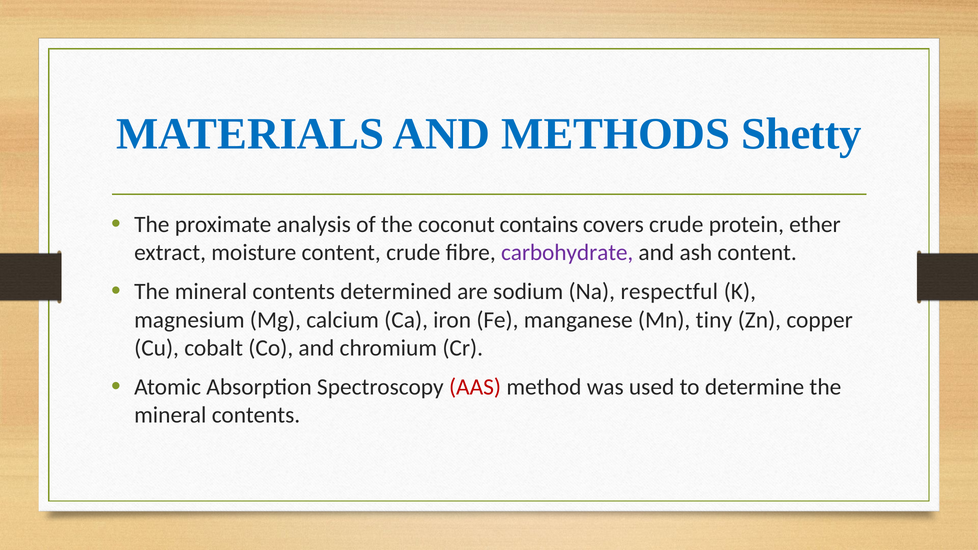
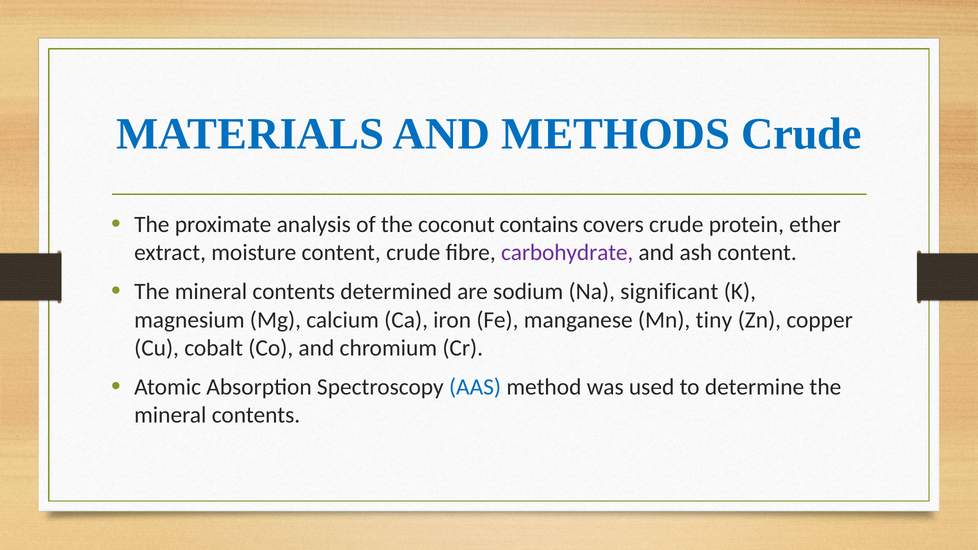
METHODS Shetty: Shetty -> Crude (801, 134)
respectful: respectful -> significant (669, 292)
AAS colour: red -> blue (475, 387)
